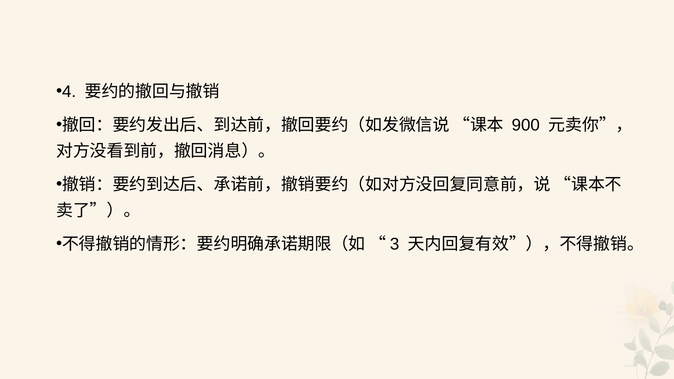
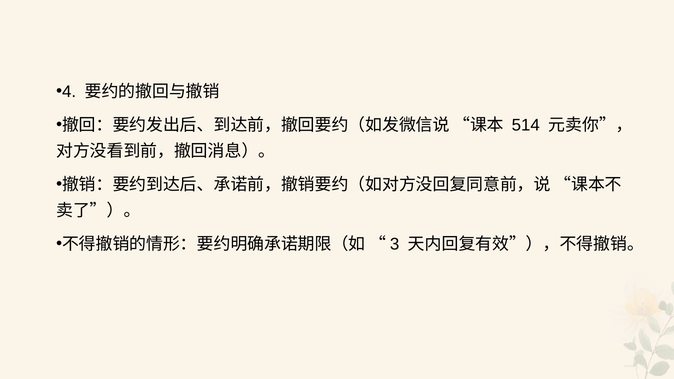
900: 900 -> 514 (526, 125)
